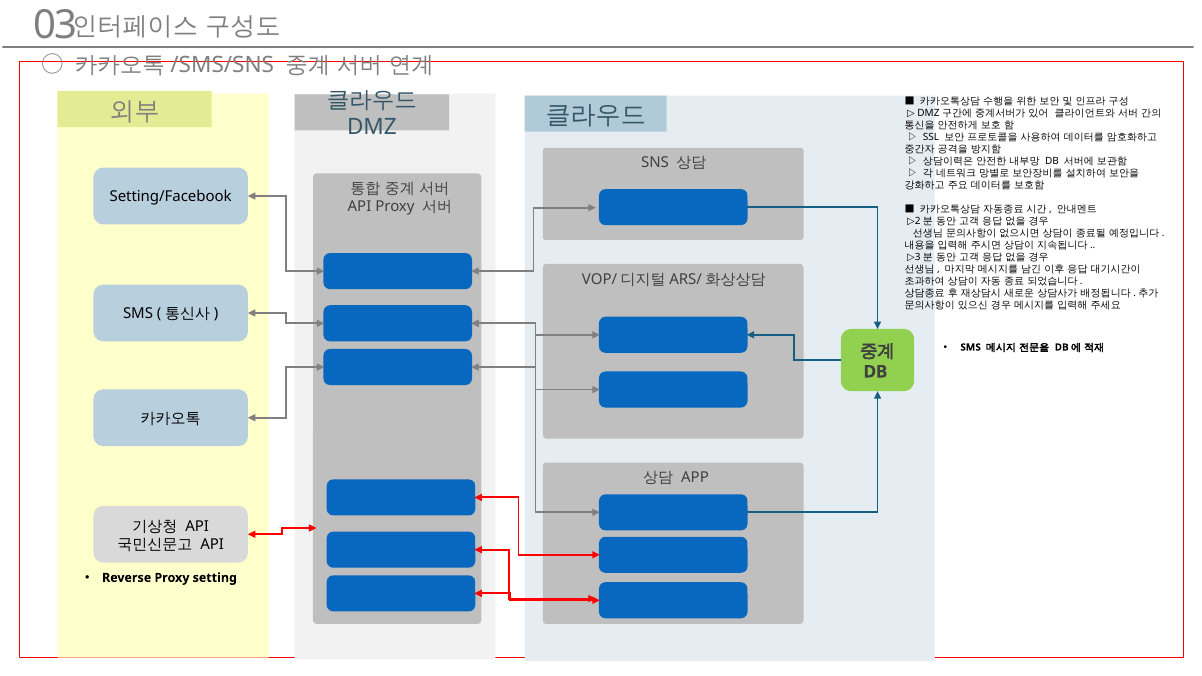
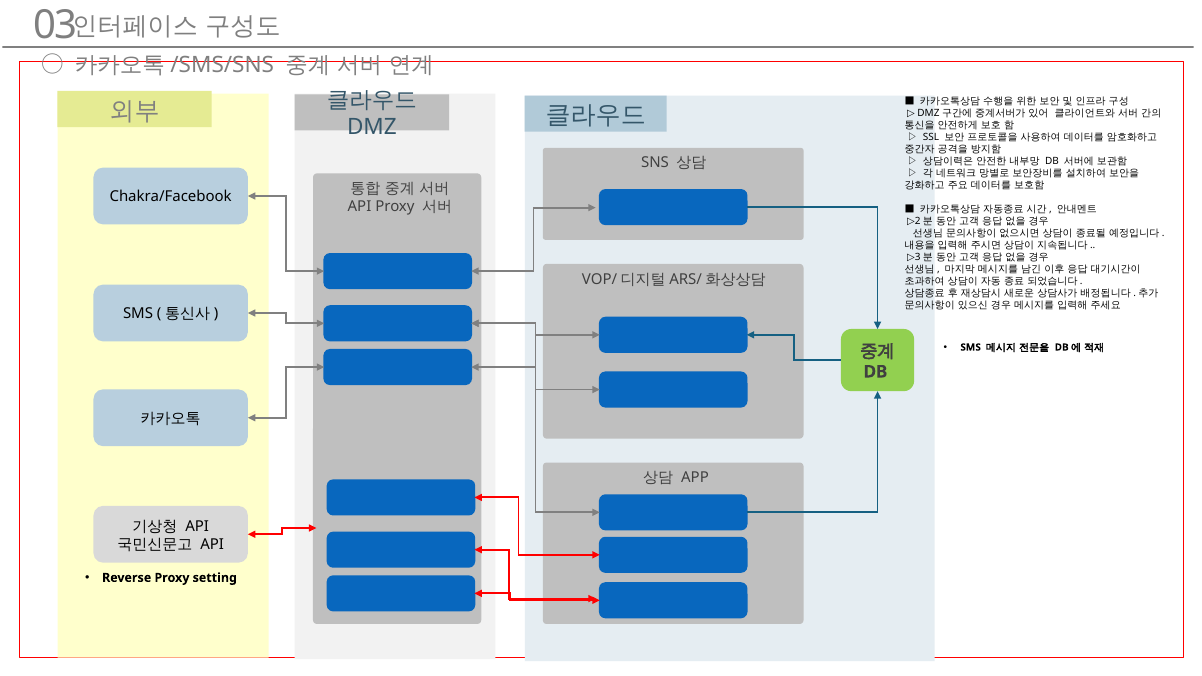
Setting/Facebook: Setting/Facebook -> Chakra/Facebook (171, 197)
